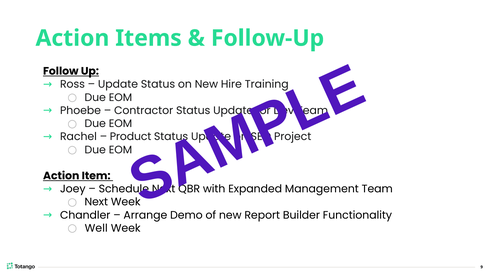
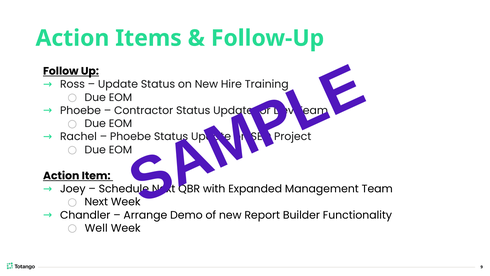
Product: Product -> Phoebe (130, 136)
